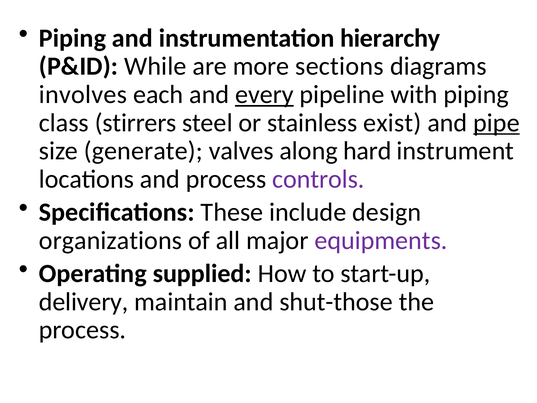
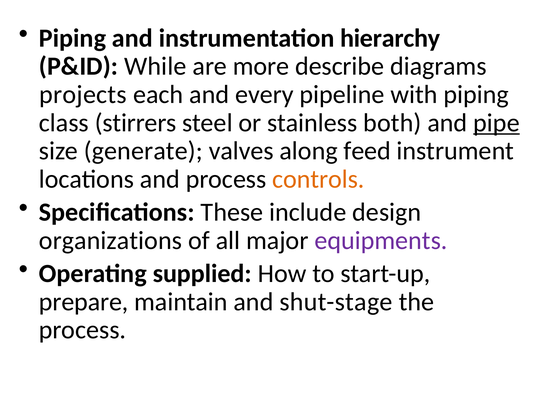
sections: sections -> describe (340, 66)
involves: involves -> projects (83, 94)
every underline: present -> none (264, 94)
exist: exist -> both (392, 123)
hard: hard -> feed (367, 151)
controls colour: purple -> orange (318, 179)
delivery: delivery -> prepare (84, 302)
shut-those: shut-those -> shut-stage (336, 302)
